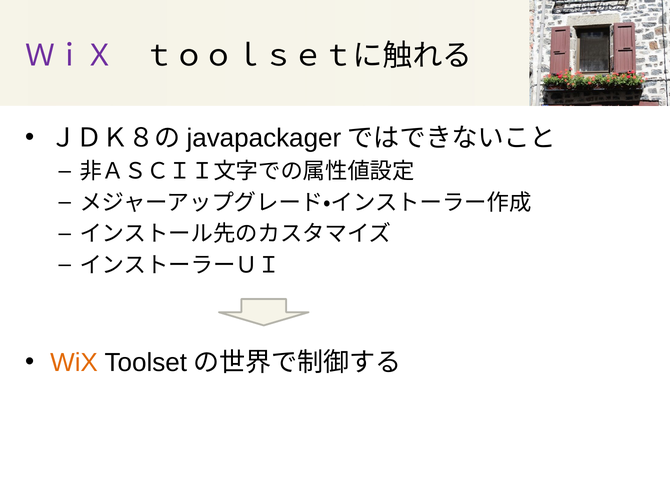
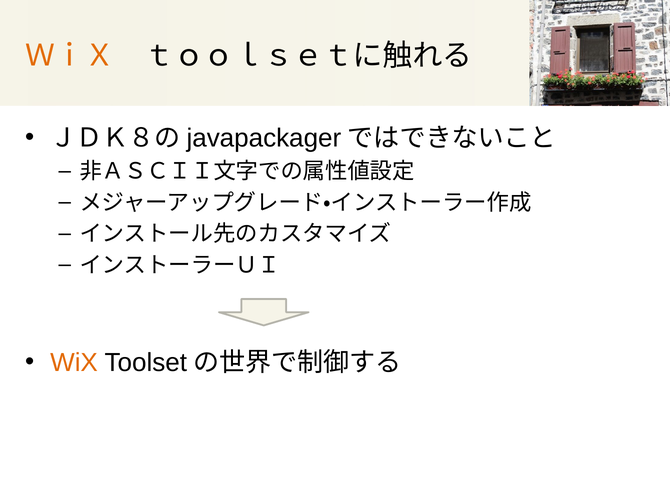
ＷｉＸ colour: purple -> orange (70, 56)
